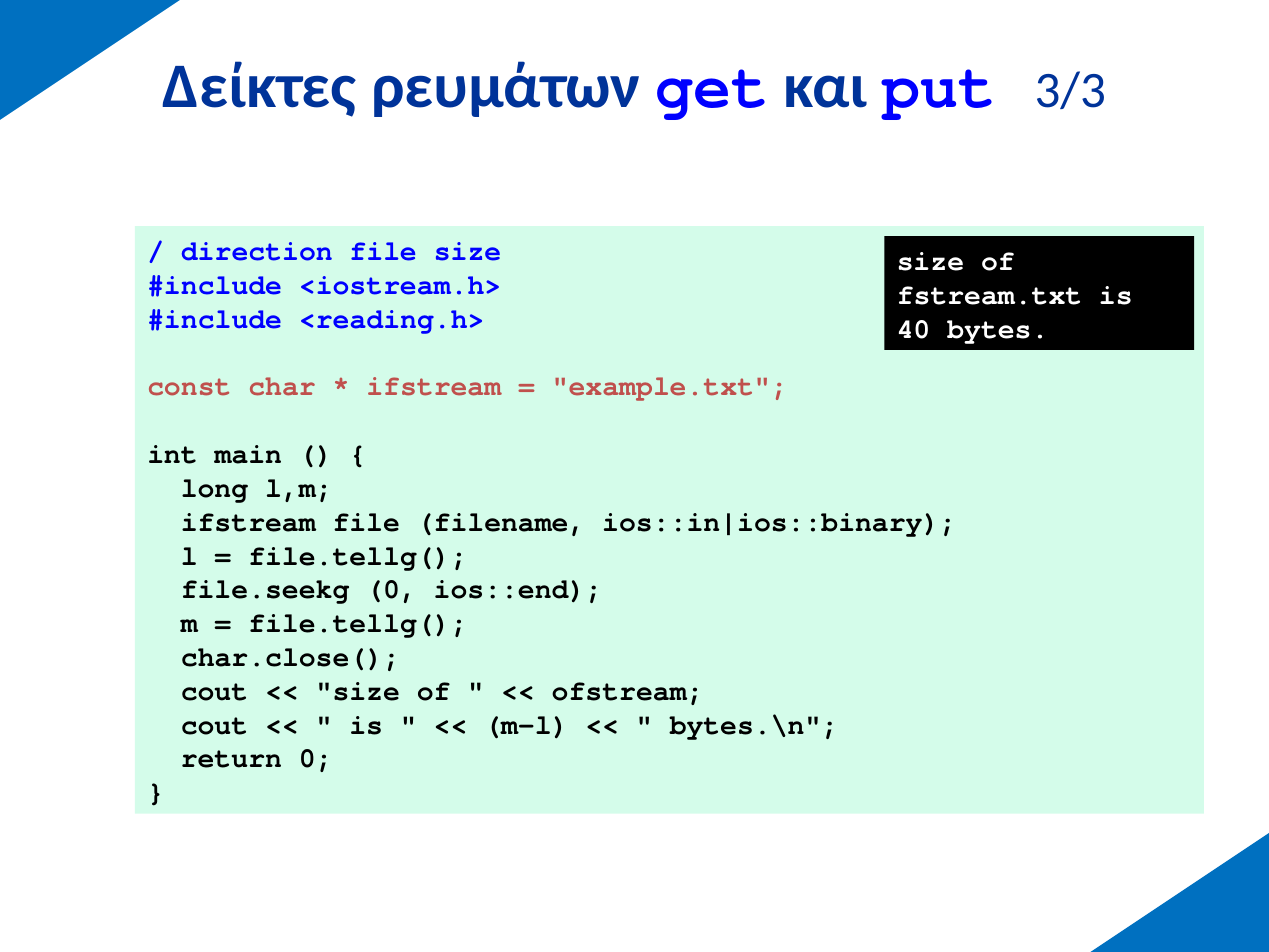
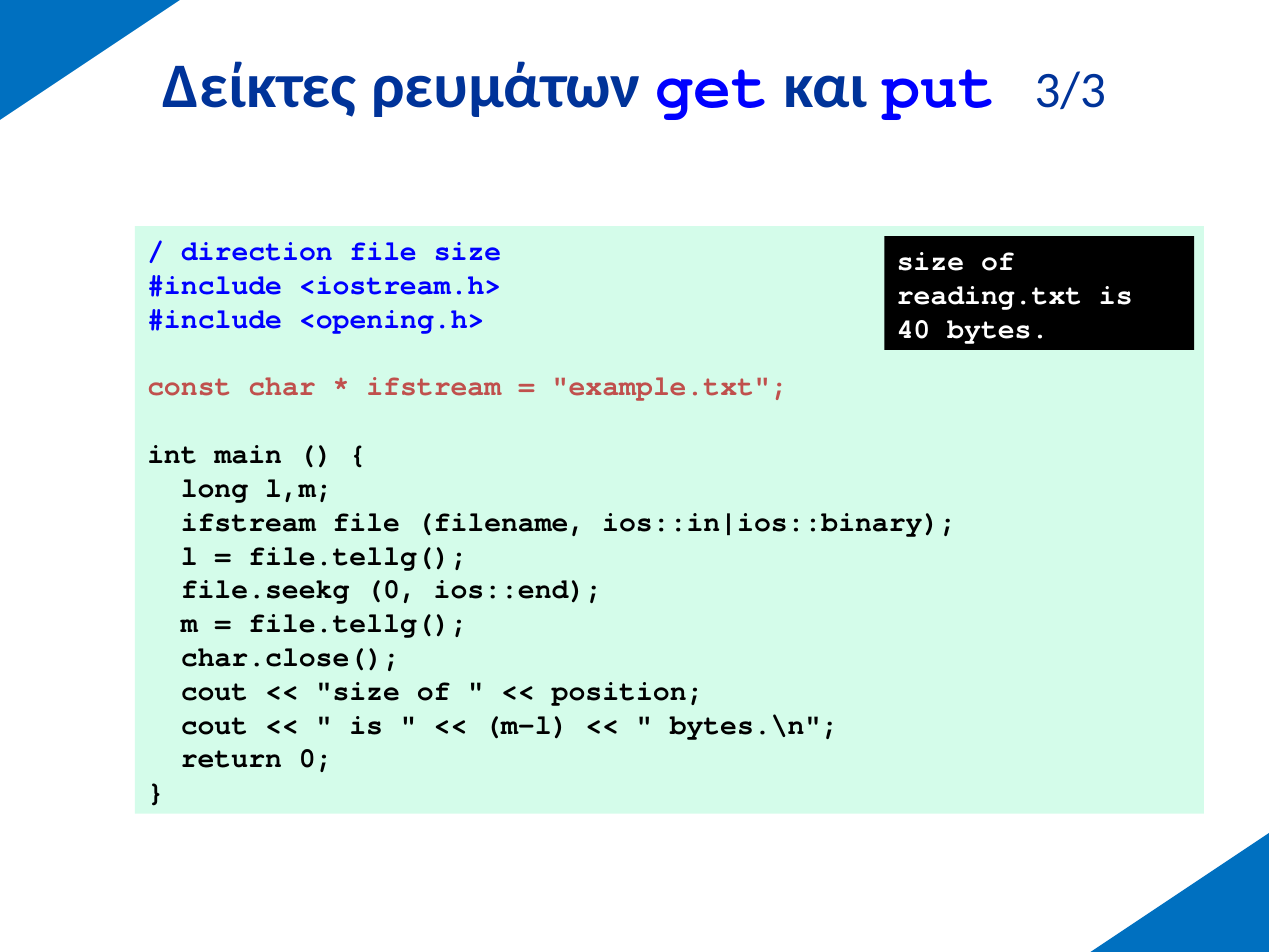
fstream.txt: fstream.txt -> reading.txt (990, 295)
<reading.h>: <reading.h> -> <opening.h> (392, 319)
ofstream: ofstream -> position (628, 691)
